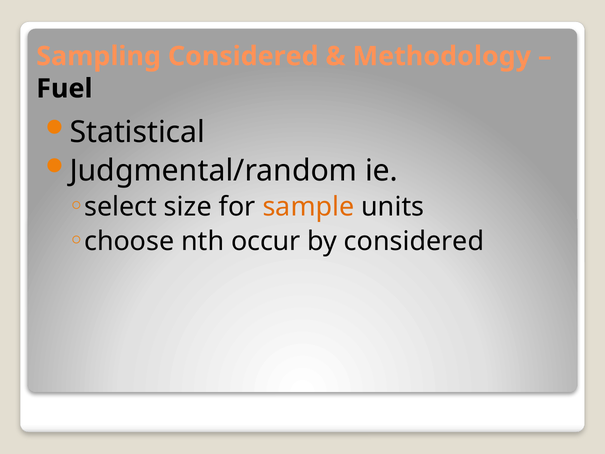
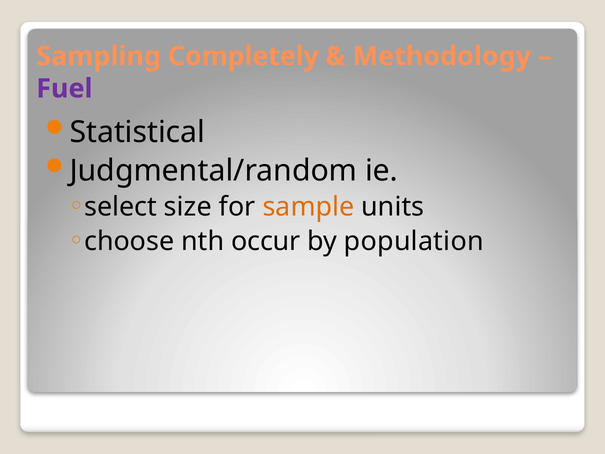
Sampling Considered: Considered -> Completely (243, 56)
Fuel colour: black -> purple (64, 89)
by considered: considered -> population (414, 241)
